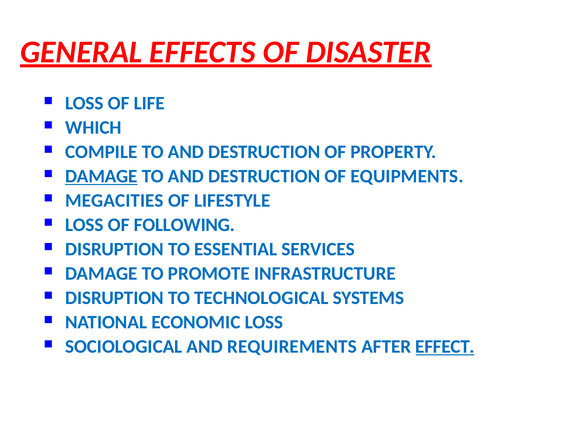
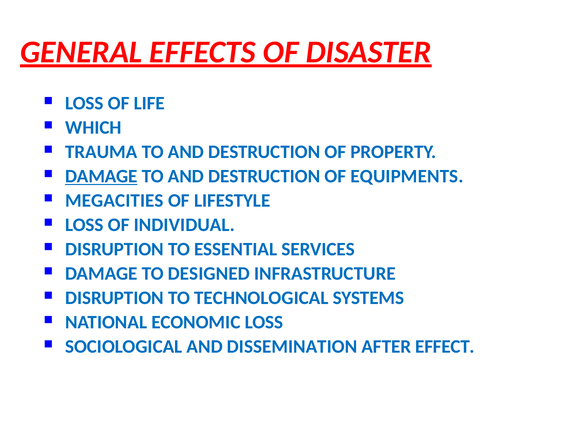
COMPILE: COMPILE -> TRAUMA (101, 152)
FOLLOWING: FOLLOWING -> INDIVIDUAL (184, 225)
PROMOTE: PROMOTE -> DESIGNED (209, 274)
REQUIREMENTS: REQUIREMENTS -> DISSEMINATION (292, 347)
EFFECT underline: present -> none (445, 347)
